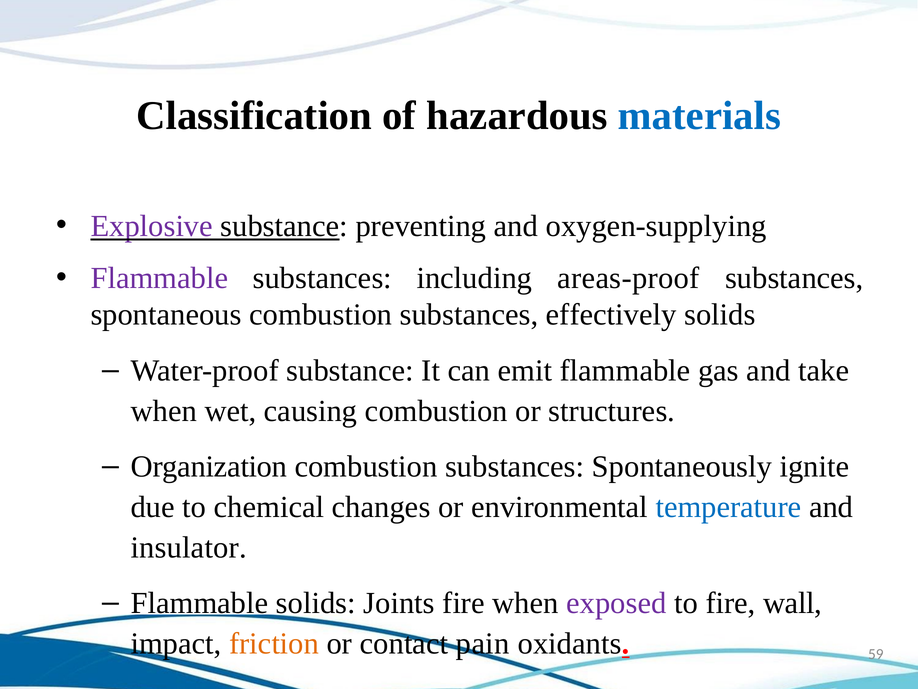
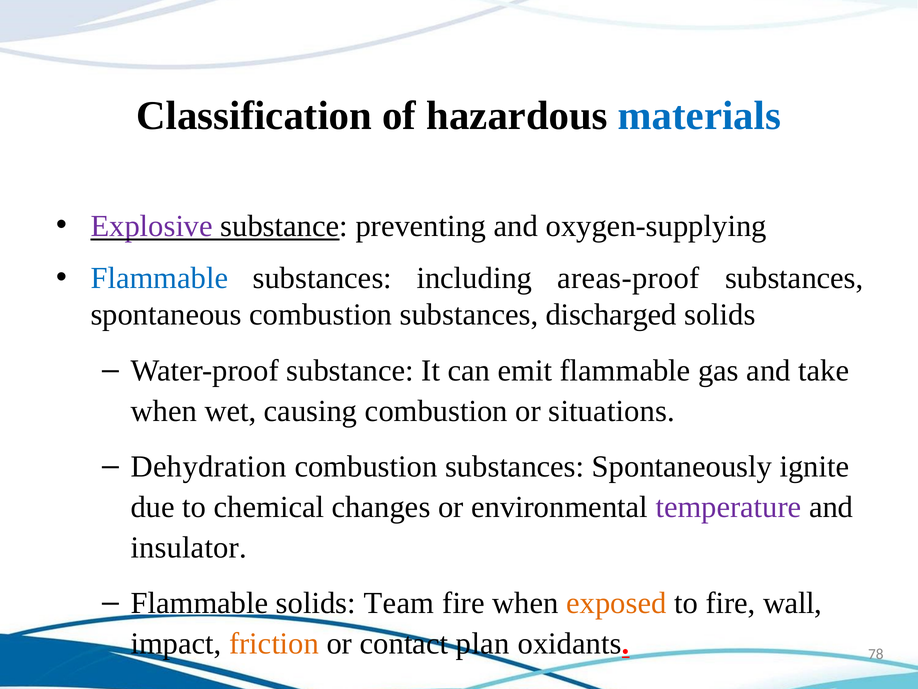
Flammable colour: purple -> blue (159, 278)
effectively: effectively -> discharged (611, 315)
structures: structures -> situations (612, 411)
Organization: Organization -> Dehydration (209, 466)
temperature colour: blue -> purple (729, 507)
Joints: Joints -> Team (399, 603)
exposed colour: purple -> orange (616, 603)
pain: pain -> plan (483, 643)
59: 59 -> 78 (876, 654)
